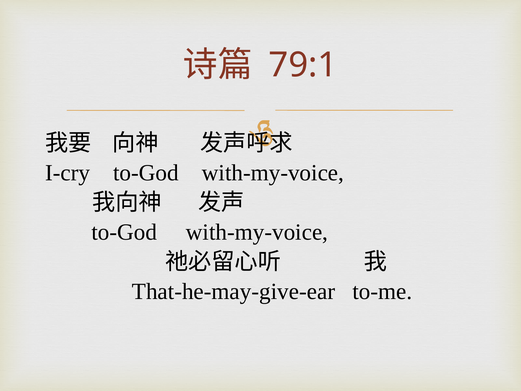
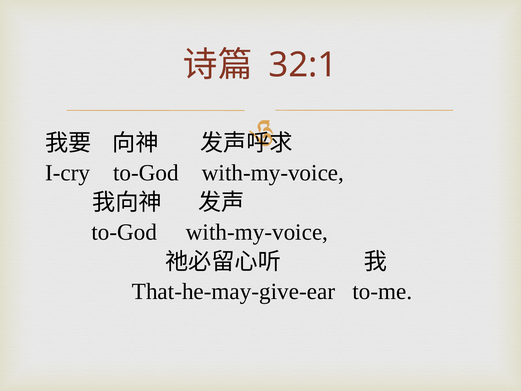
79:1: 79:1 -> 32:1 (303, 65)
